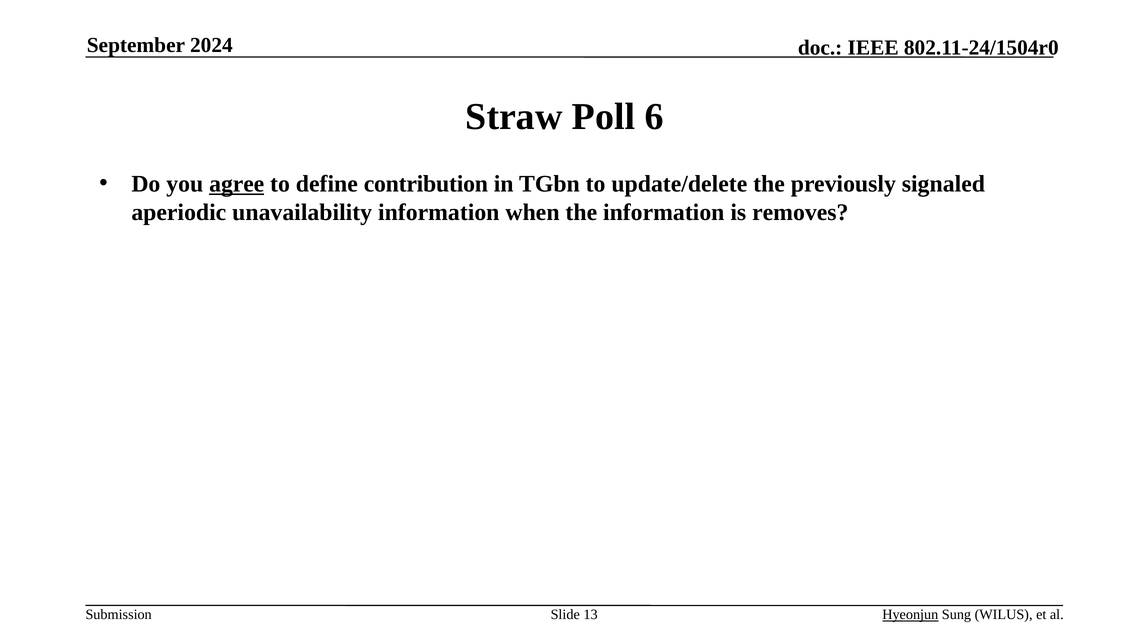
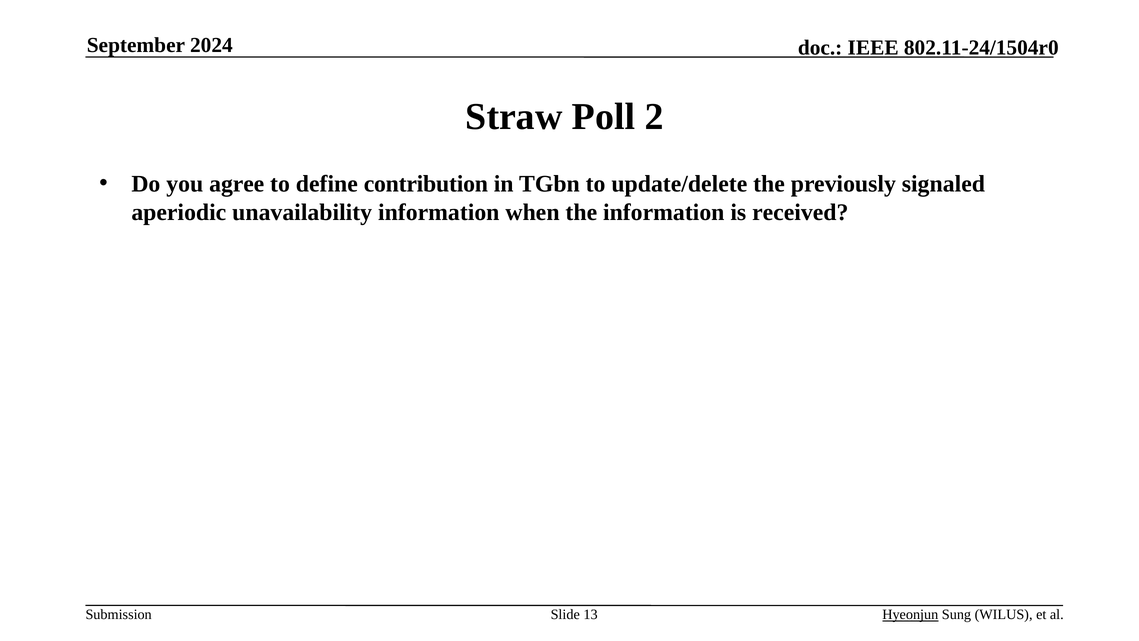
6: 6 -> 2 (654, 116)
agree underline: present -> none (237, 184)
removes: removes -> received (800, 212)
